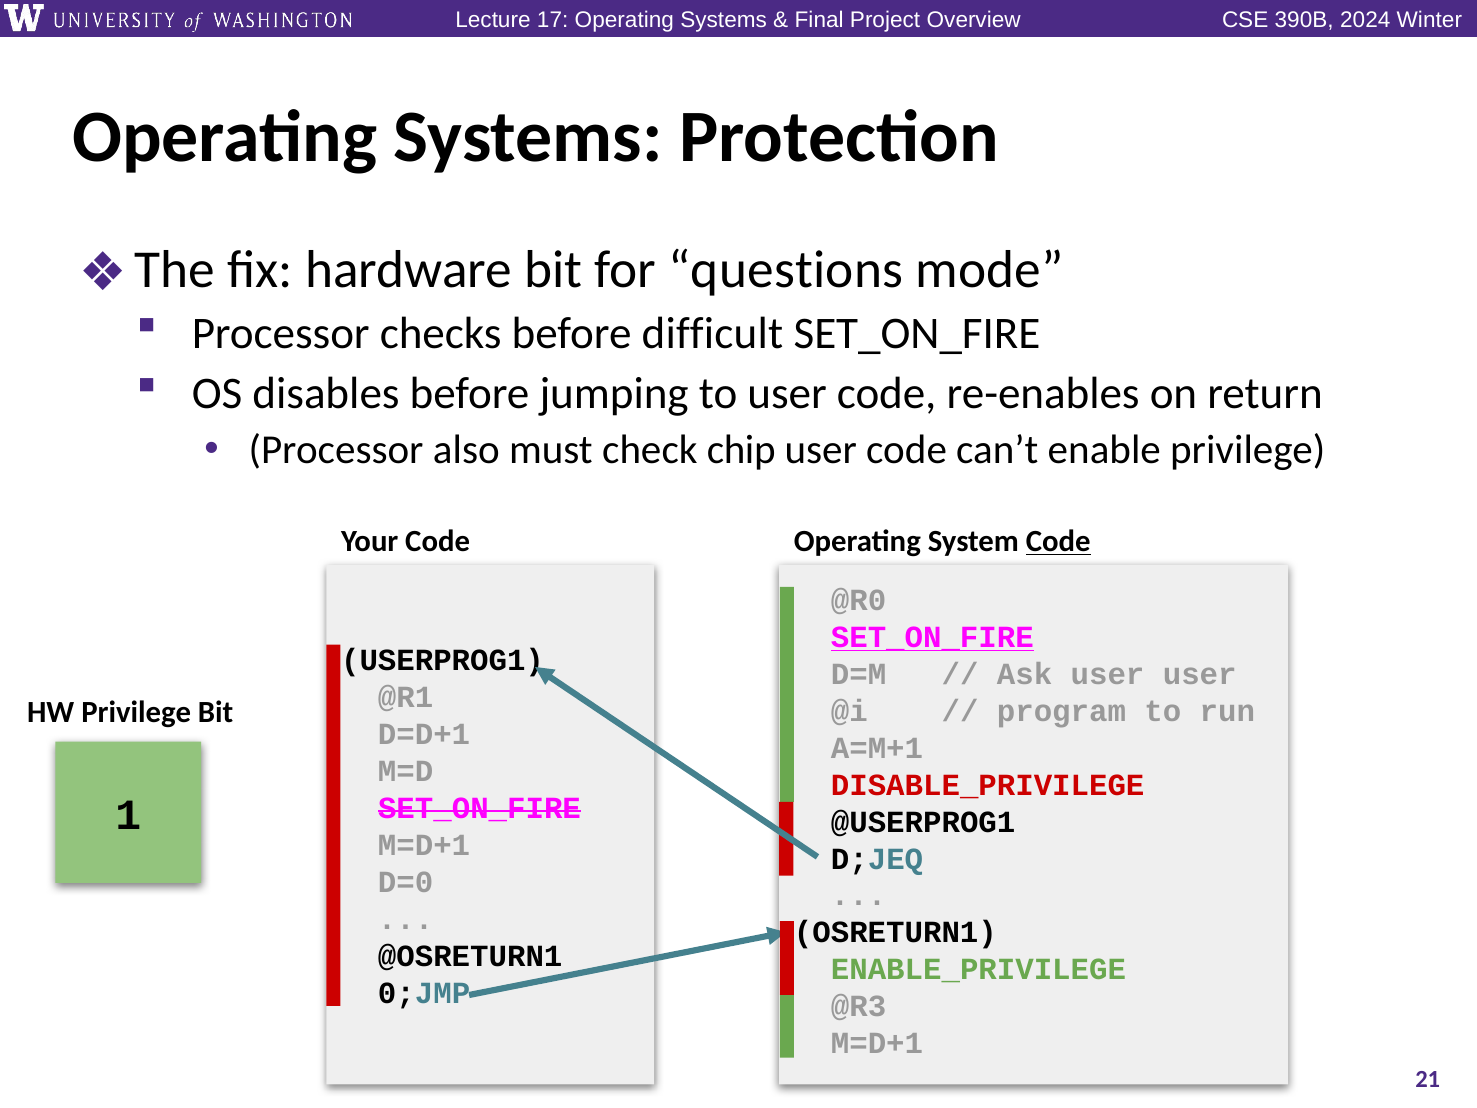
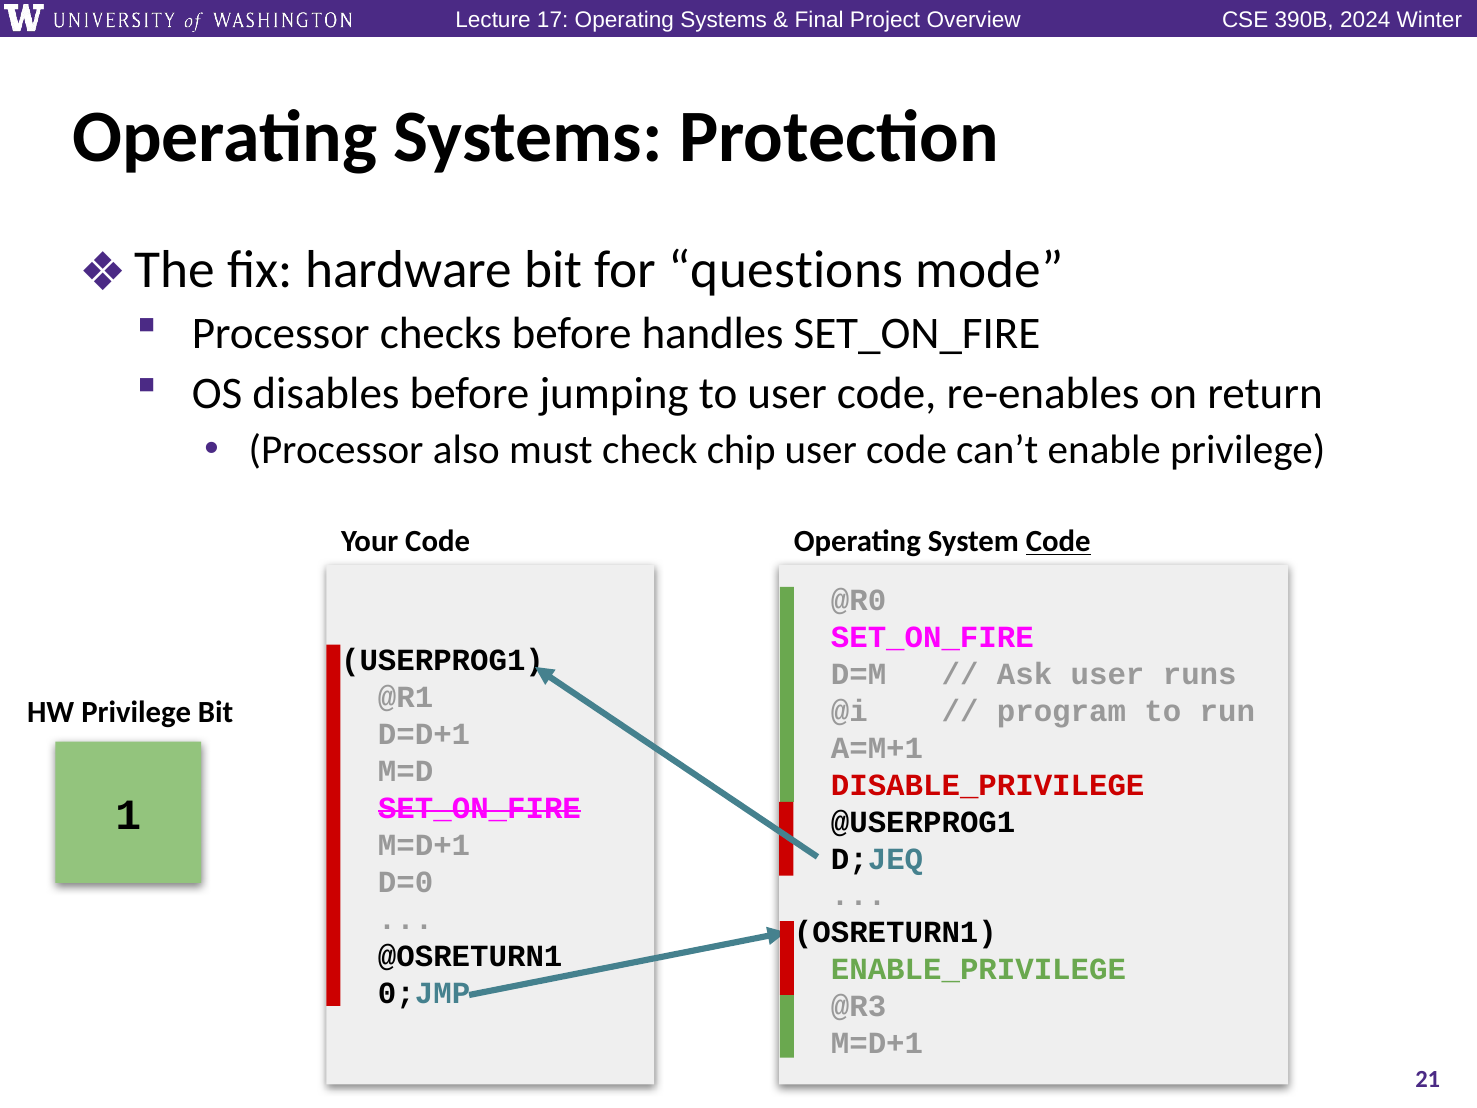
difficult: difficult -> handles (713, 334)
SET_ON_FIRE underline: present -> none (932, 637)
user user: user -> runs (1200, 674)
